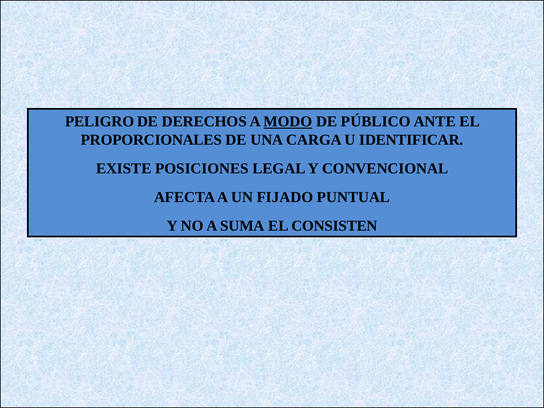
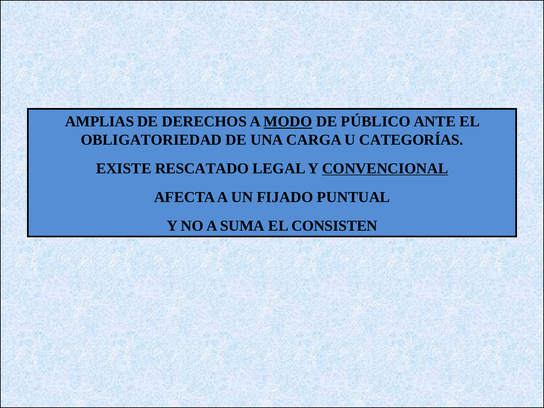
PELIGRO: PELIGRO -> AMPLIAS (100, 122)
PROPORCIONALES: PROPORCIONALES -> OBLIGATORIEDAD (151, 140)
IDENTIFICAR: IDENTIFICAR -> CATEGORÍAS (411, 140)
POSICIONES: POSICIONES -> RESCATADO (202, 168)
CONVENCIONAL underline: none -> present (385, 168)
